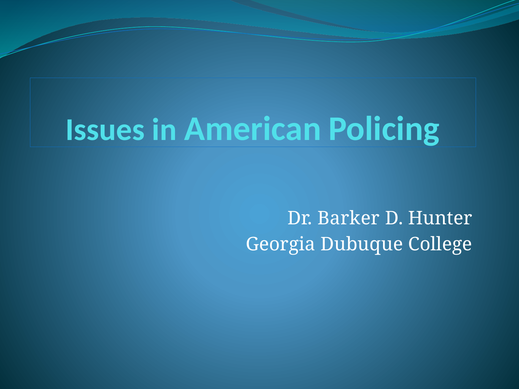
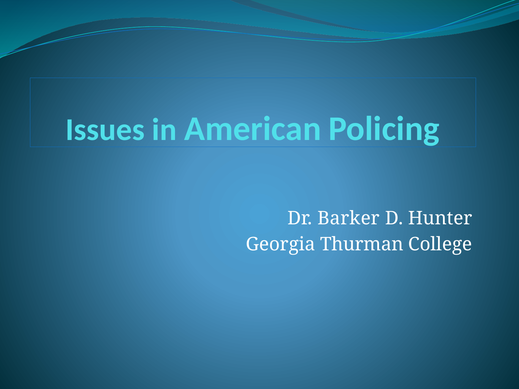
Dubuque: Dubuque -> Thurman (362, 245)
